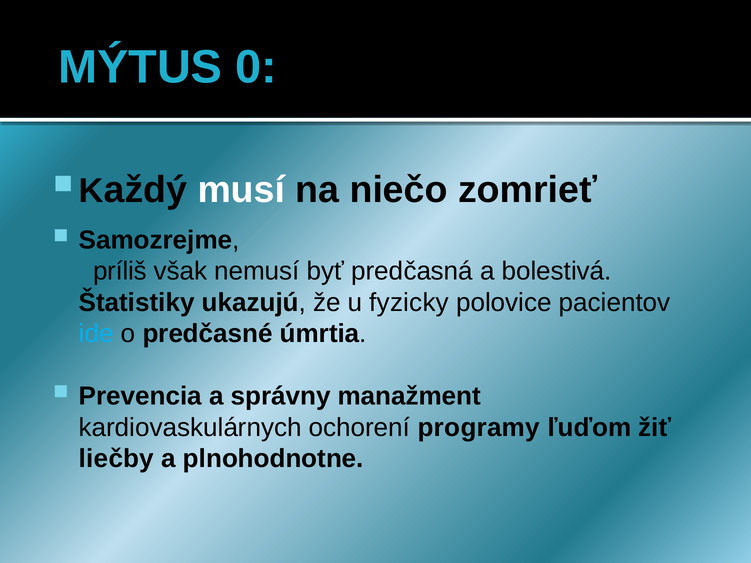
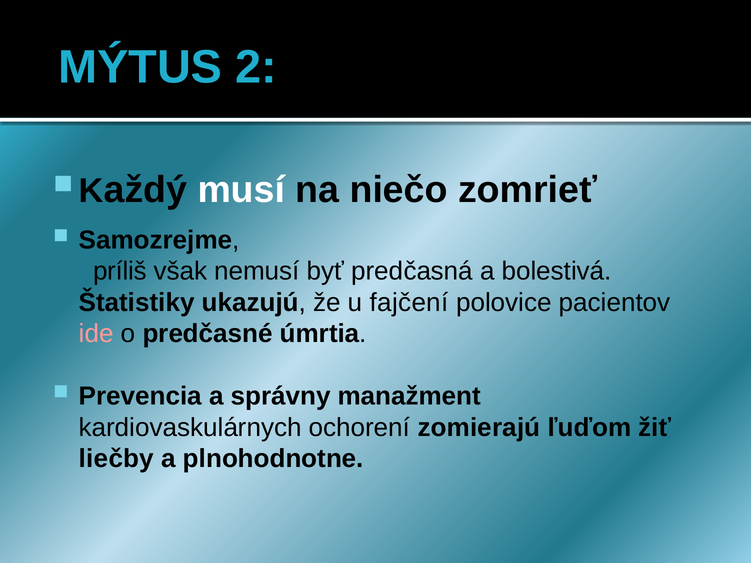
0: 0 -> 2 (256, 67)
fyzicky: fyzicky -> fajčení (409, 303)
ide colour: light blue -> pink (96, 334)
programy: programy -> zomierajú (479, 428)
